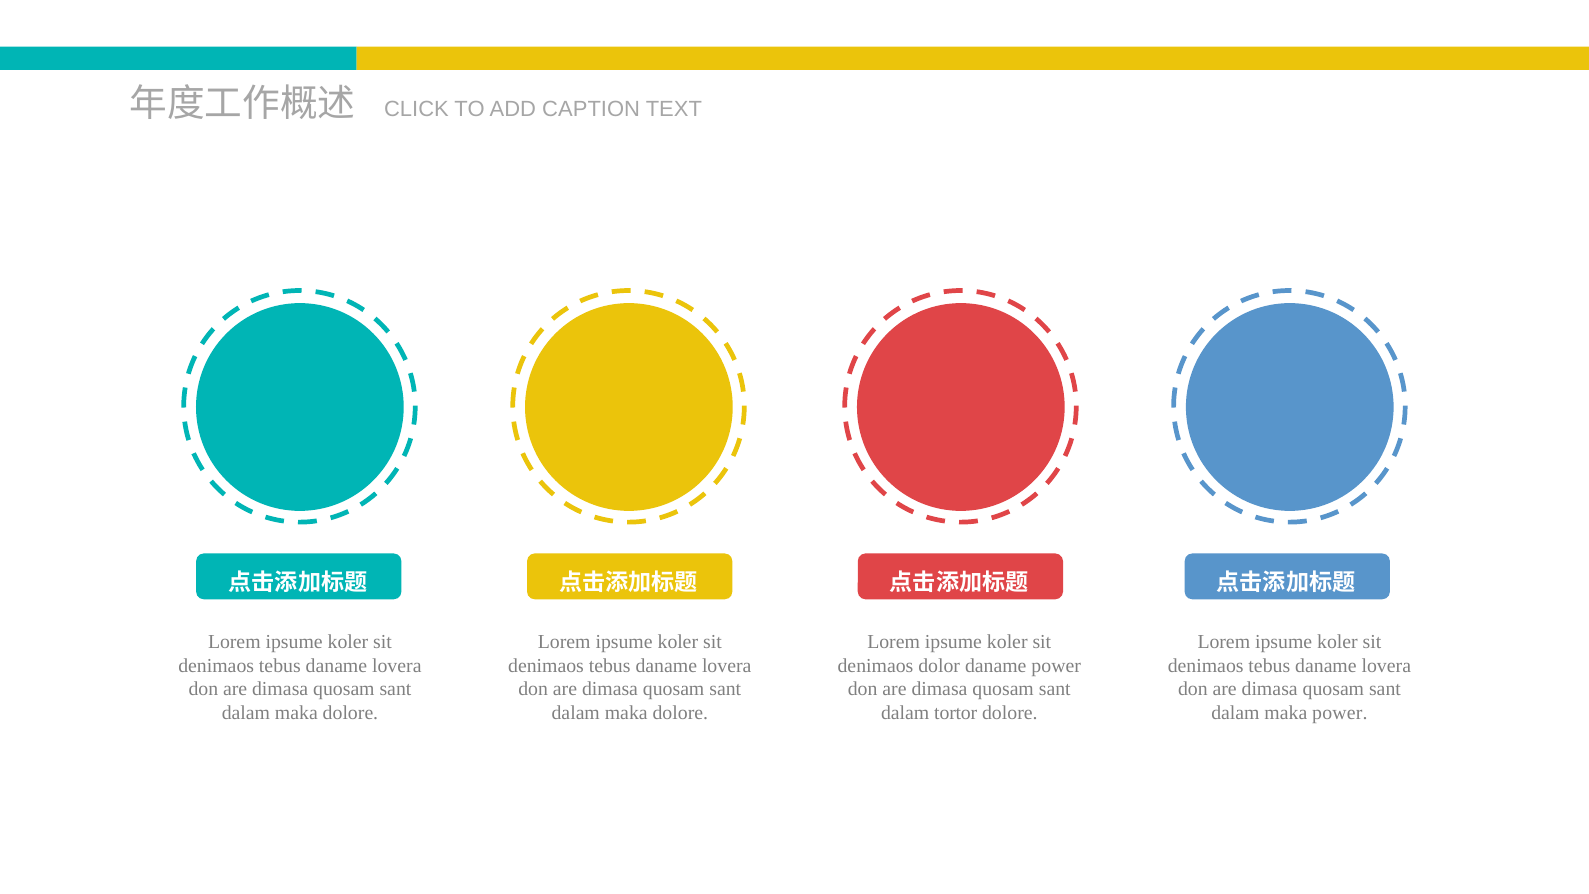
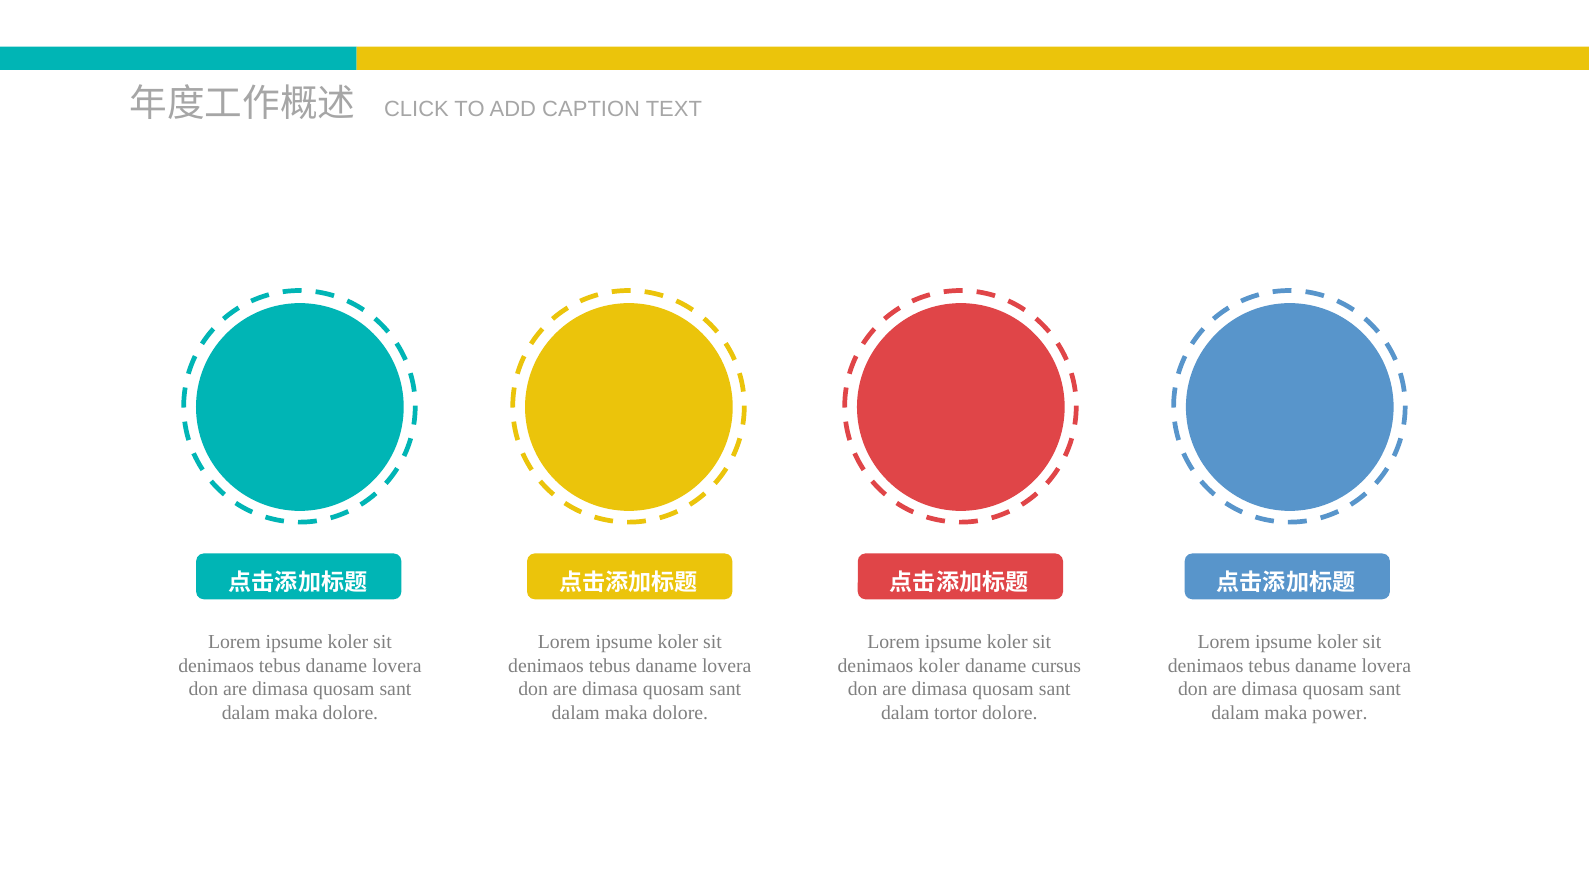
denimaos dolor: dolor -> koler (939, 665)
daname power: power -> cursus (1056, 665)
